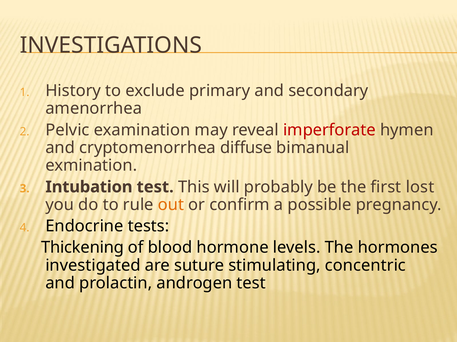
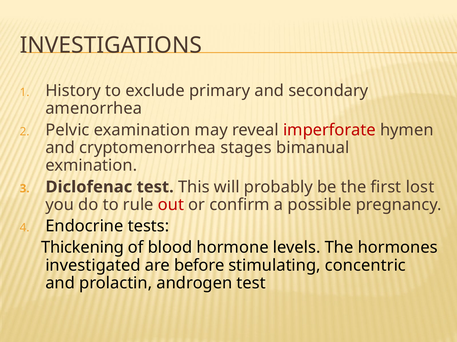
diffuse: diffuse -> stages (246, 148)
Intubation: Intubation -> Diclofenac (89, 187)
out colour: orange -> red (171, 205)
suture: suture -> before (199, 266)
